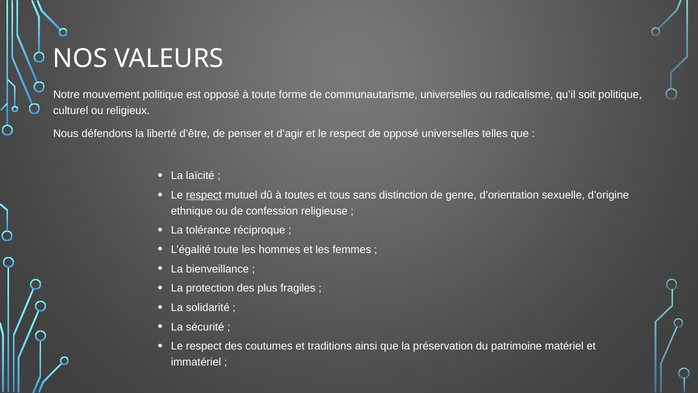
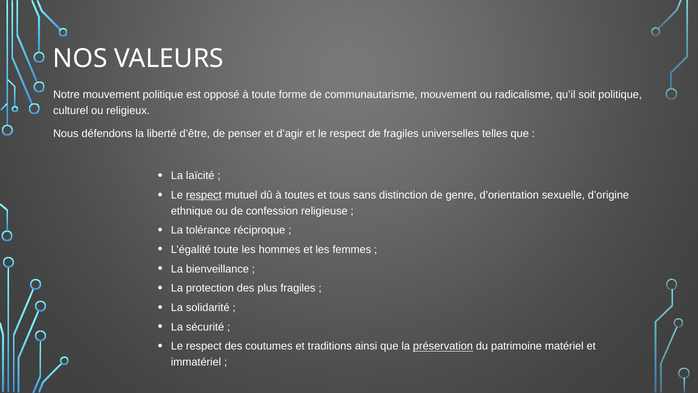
communautarisme universelles: universelles -> mouvement (449, 95)
de opposé: opposé -> fragiles (401, 133)
préservation underline: none -> present (443, 346)
